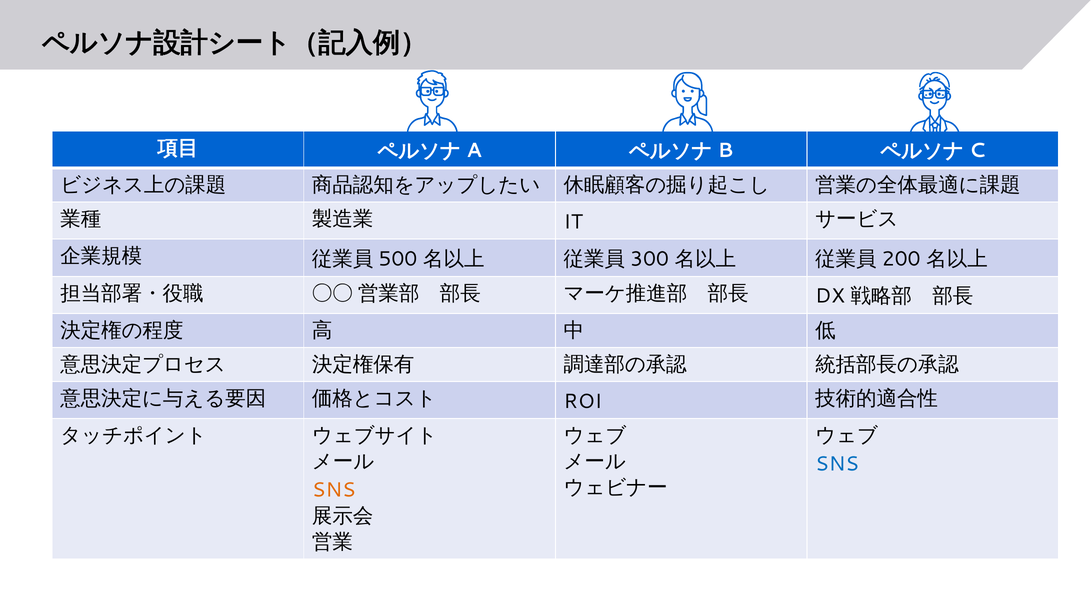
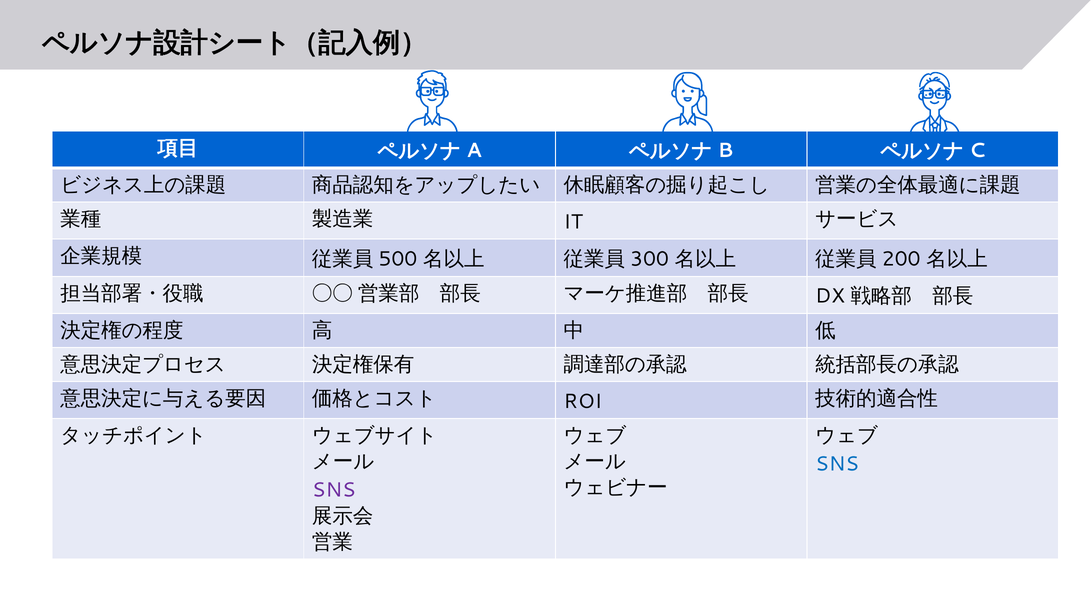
SNS colour: orange -> purple (334, 490)
